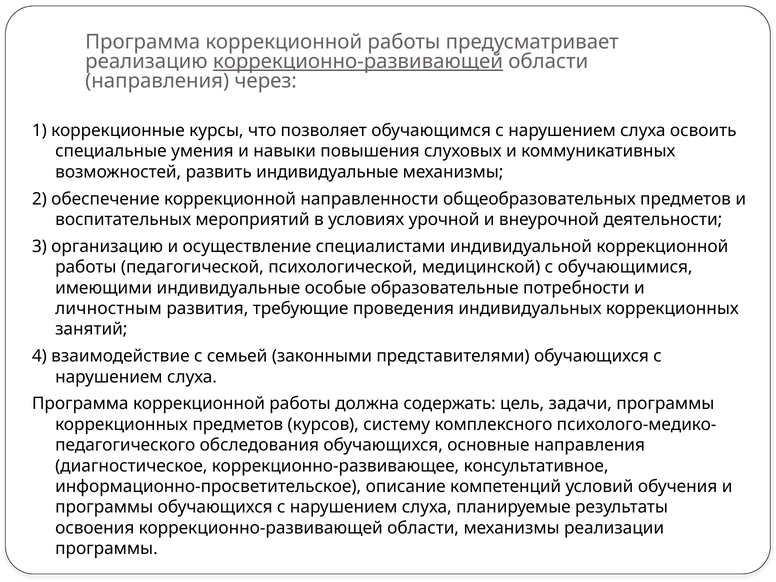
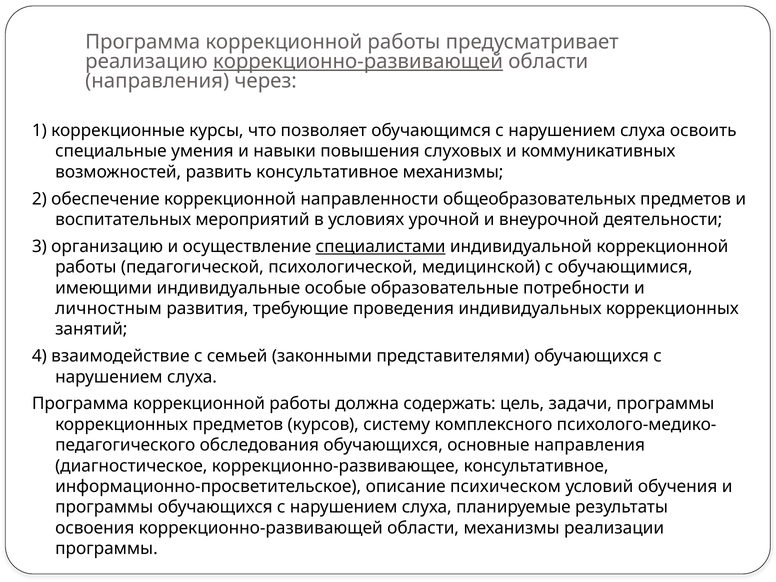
развить индивидуальные: индивидуальные -> консультативное (327, 172)
специалистами underline: none -> present (381, 246)
компетенций: компетенций -> психическом (505, 487)
